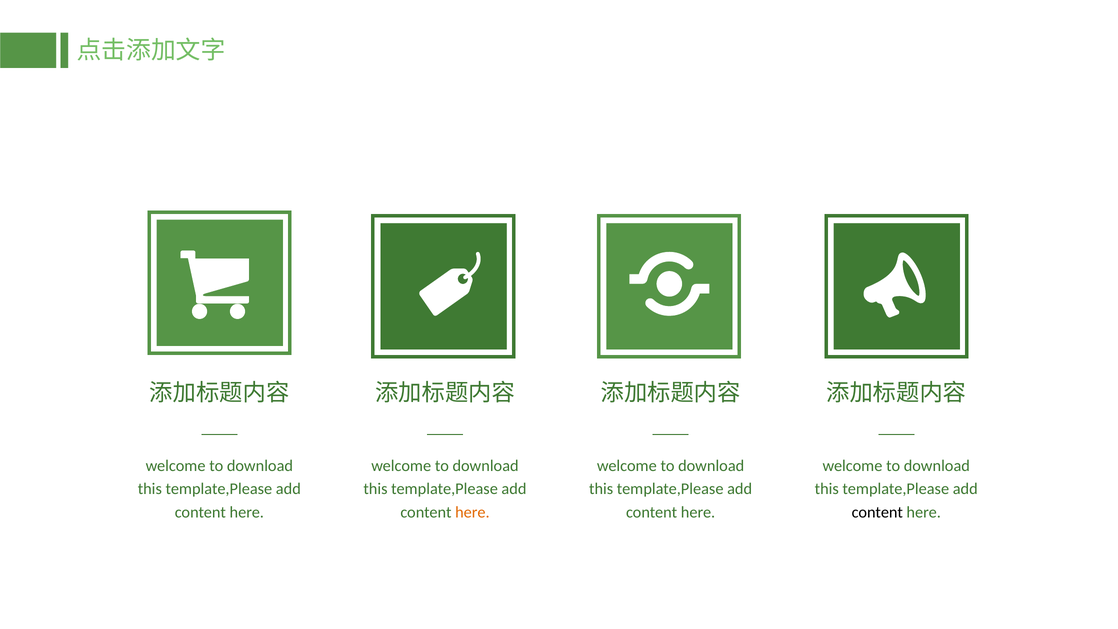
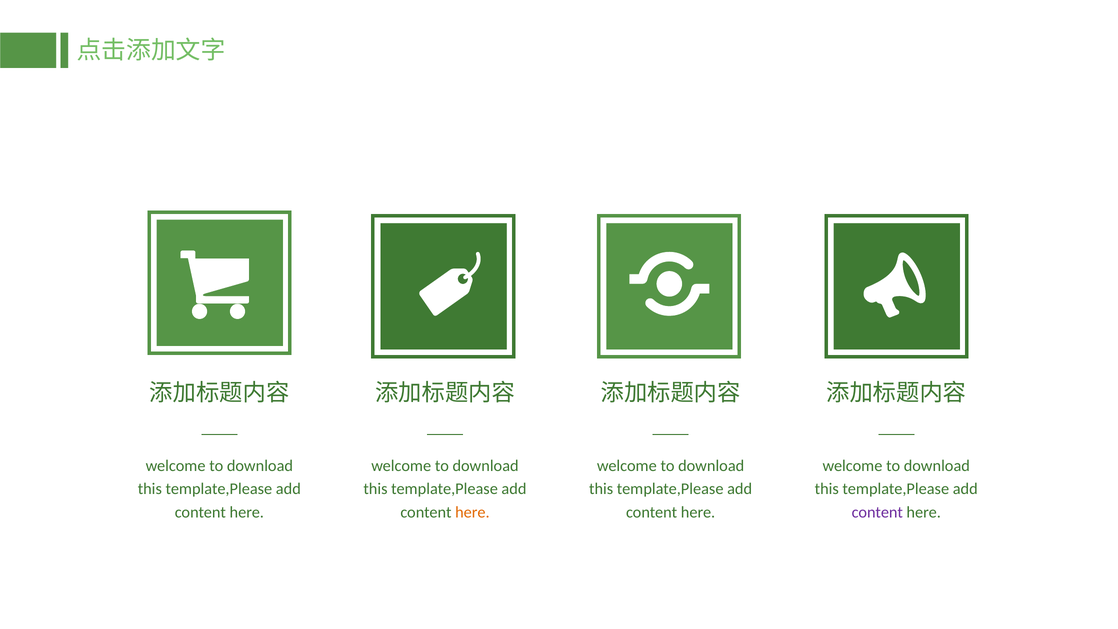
content colour: black -> purple (877, 512)
